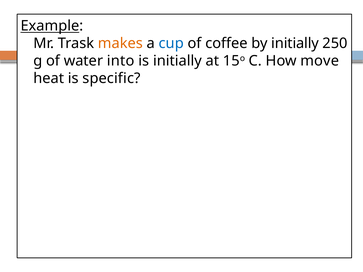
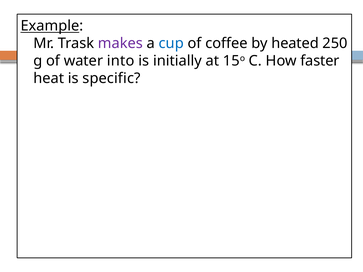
makes colour: orange -> purple (120, 43)
by initially: initially -> heated (295, 43)
move: move -> faster (320, 61)
